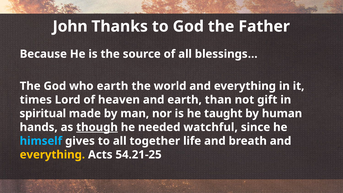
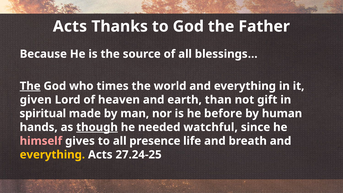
John: John -> Acts (70, 26)
The underline: none -> present (30, 86)
who earth: earth -> times (113, 86)
times: times -> given (36, 100)
taught: taught -> before (223, 113)
himself colour: light blue -> pink (41, 141)
together: together -> presence (155, 141)
54.21-25: 54.21-25 -> 27.24-25 (139, 155)
